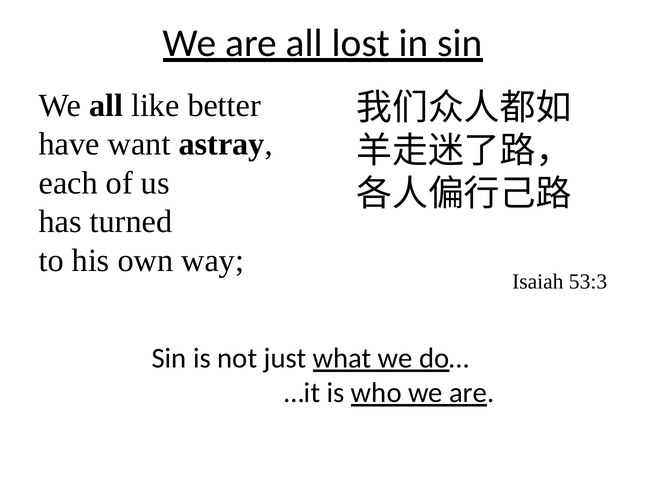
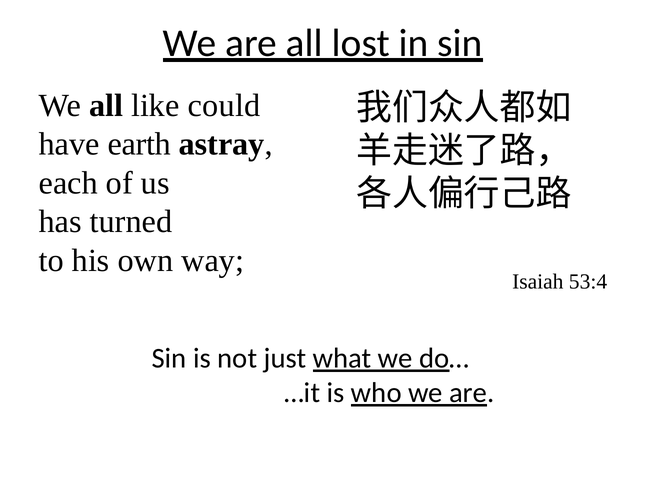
better: better -> could (224, 106)
want: want -> earth (139, 144)
53:3: 53:3 -> 53:4 (588, 282)
